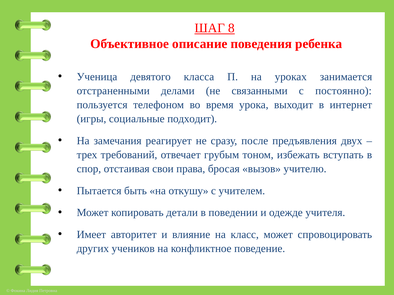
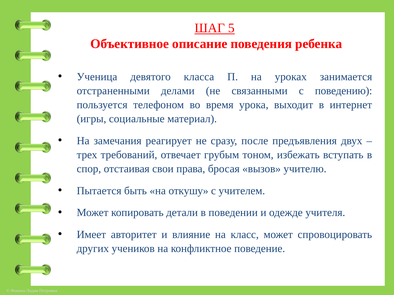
8: 8 -> 5 (231, 28)
постоянно: постоянно -> поведению (344, 91)
подходит: подходит -> материал (192, 119)
